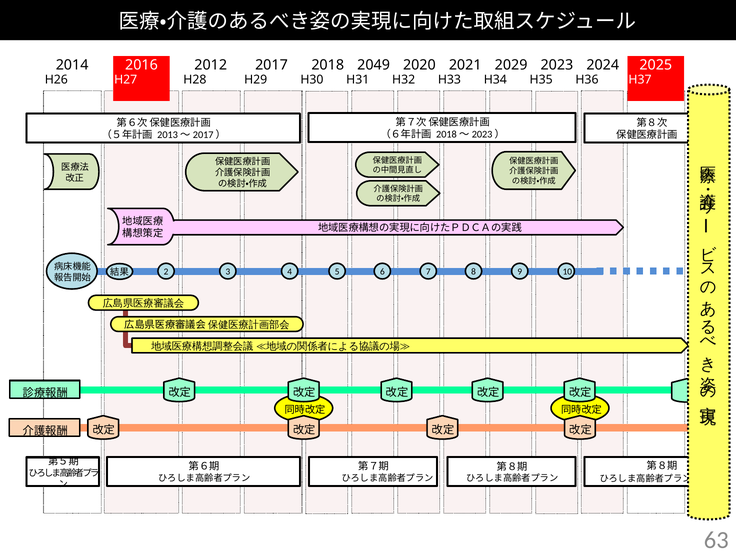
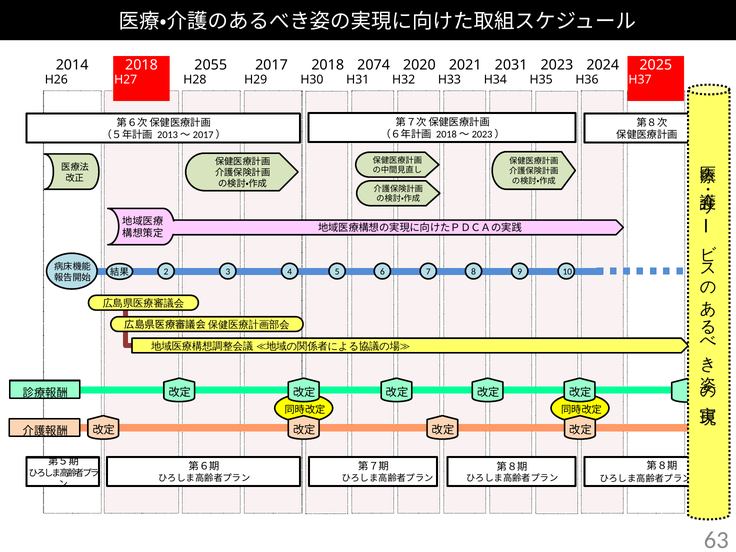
2016: 2016 -> 2018 (141, 65)
2012: 2012 -> 2055 (211, 65)
2049: 2049 -> 2074 (374, 65)
2029: 2029 -> 2031 (511, 65)
